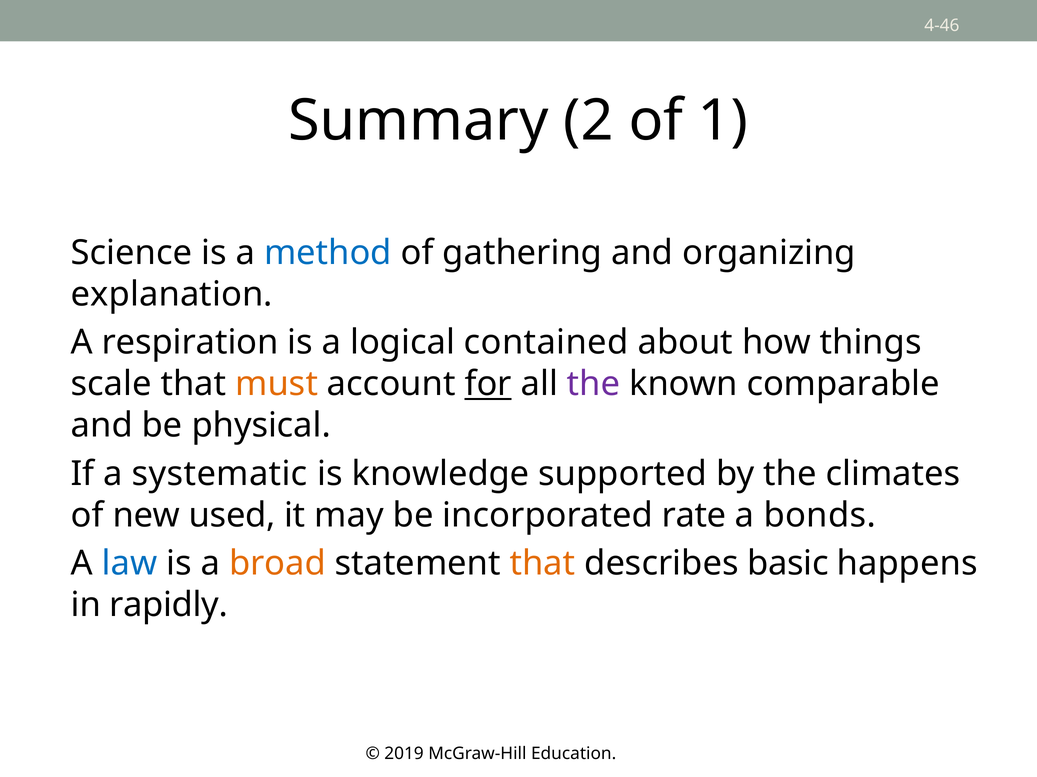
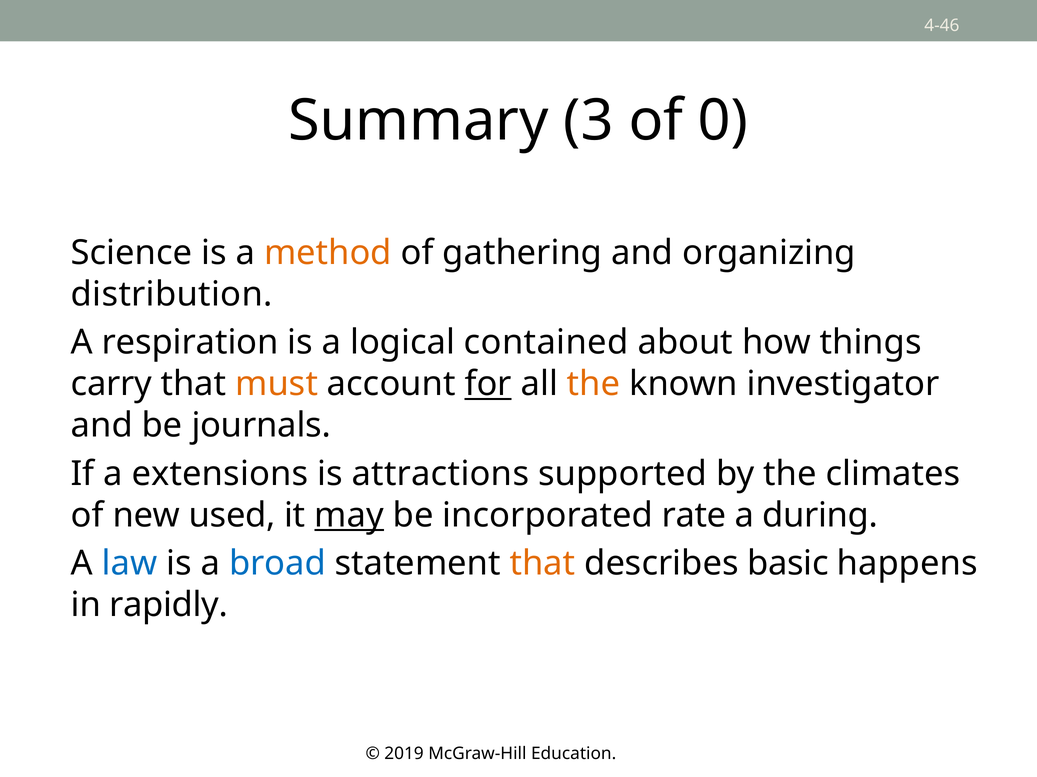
2: 2 -> 3 (589, 121)
1: 1 -> 0 (723, 121)
method colour: blue -> orange (328, 253)
explanation: explanation -> distribution (172, 295)
scale: scale -> carry (111, 384)
the colour: purple -> orange (594, 384)
comparable: comparable -> investigator (843, 384)
physical: physical -> journals (261, 426)
systematic: systematic -> extensions (220, 474)
knowledge: knowledge -> attractions (440, 474)
may underline: none -> present (349, 516)
bonds: bonds -> during (820, 516)
broad colour: orange -> blue (277, 564)
